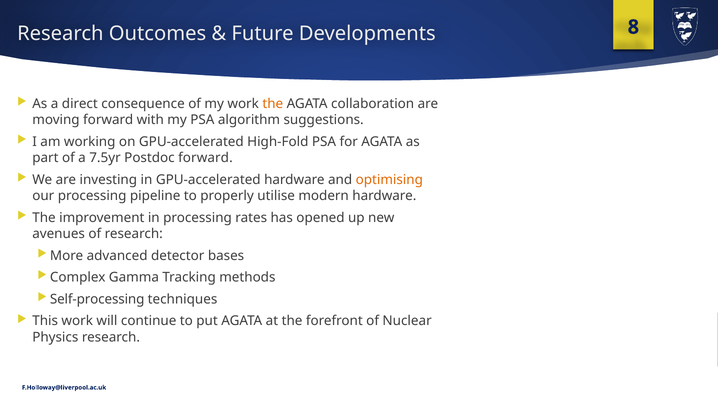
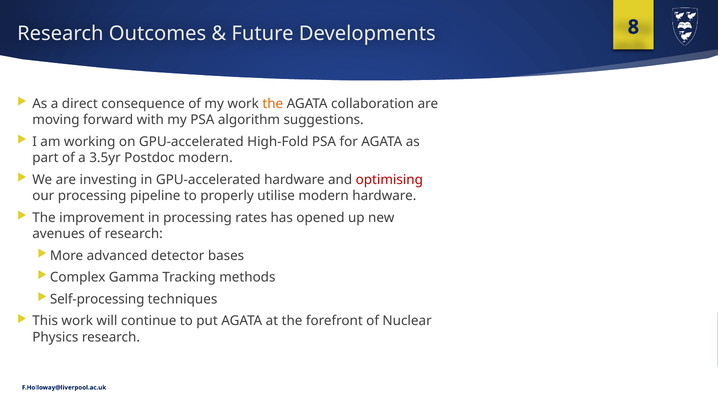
7.5yr: 7.5yr -> 3.5yr (105, 158)
Postdoc forward: forward -> modern (205, 158)
optimising colour: orange -> red (389, 180)
